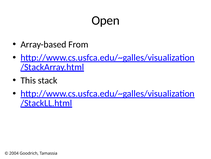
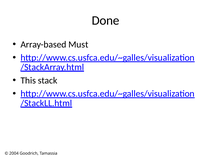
Open: Open -> Done (106, 20)
From: From -> Must (78, 44)
